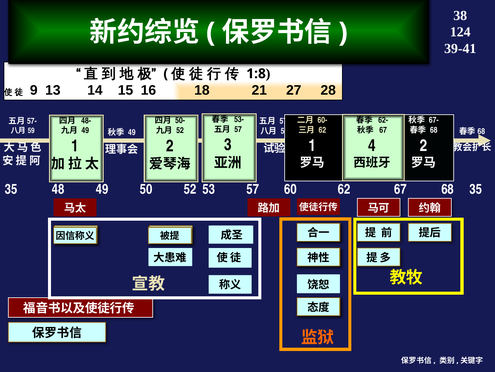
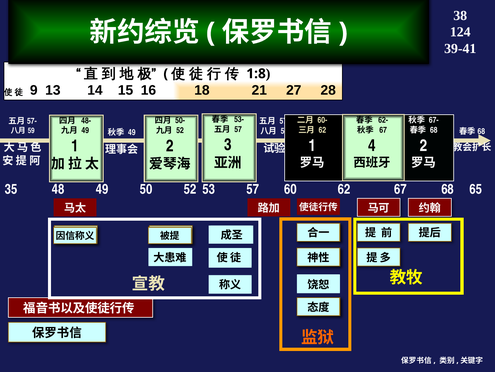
35: 35 -> 65 (476, 189)
